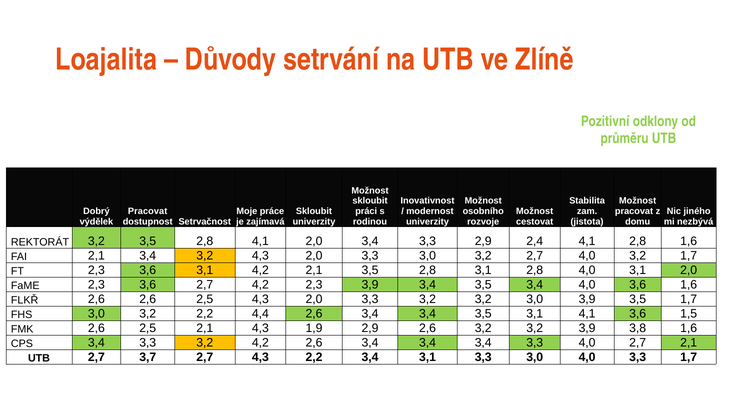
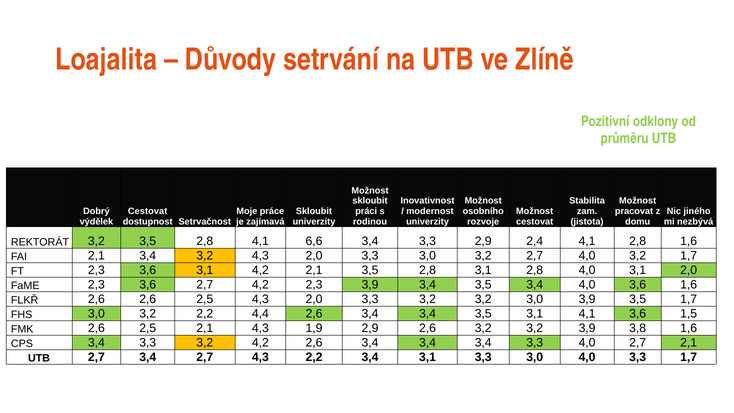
Pracovat: Pracovat -> Cestovat (148, 211)
4,1 2,0: 2,0 -> 6,6 (314, 241)
2,7 3,7: 3,7 -> 3,4 (148, 357)
